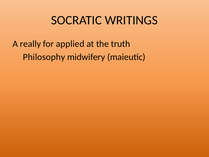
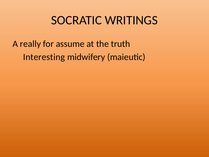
applied: applied -> assume (70, 44)
Philosophy: Philosophy -> Interesting (44, 57)
